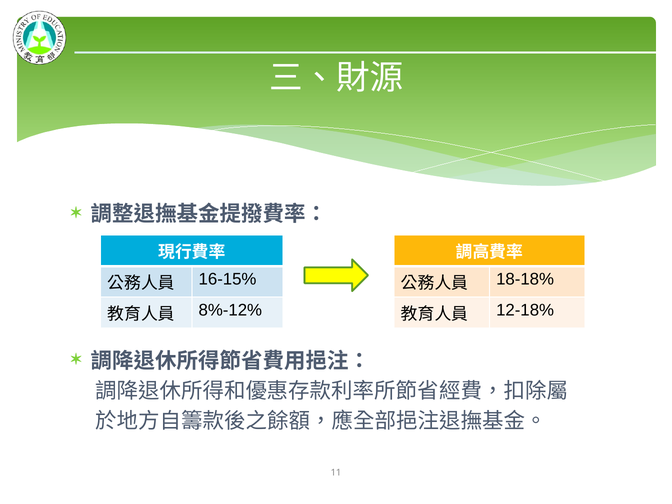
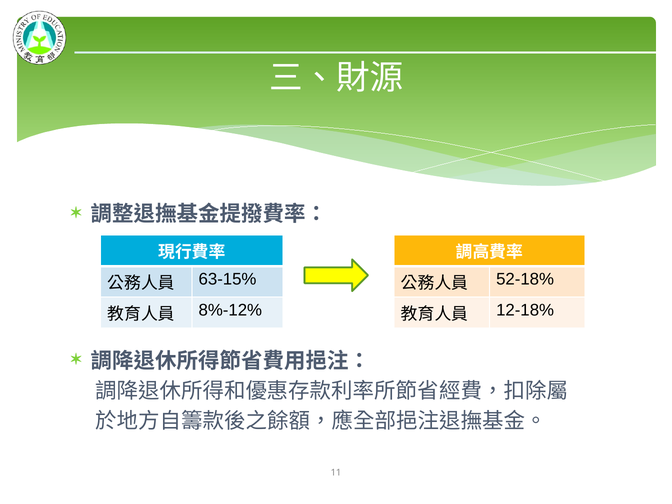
16-15%: 16-15% -> 63-15% (228, 279)
18-18%: 18-18% -> 52-18% (525, 279)
